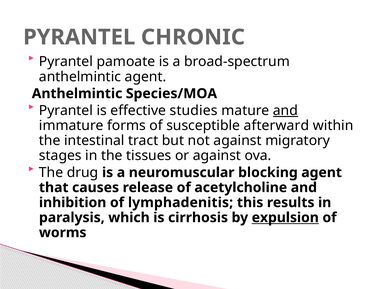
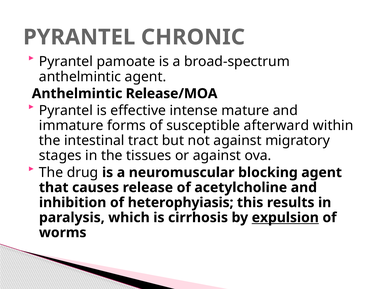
Species/MOA: Species/MOA -> Release/MOA (172, 94)
studies: studies -> intense (194, 111)
and underline: present -> none (285, 111)
lymphadenitis: lymphadenitis -> heterophyiasis (181, 203)
